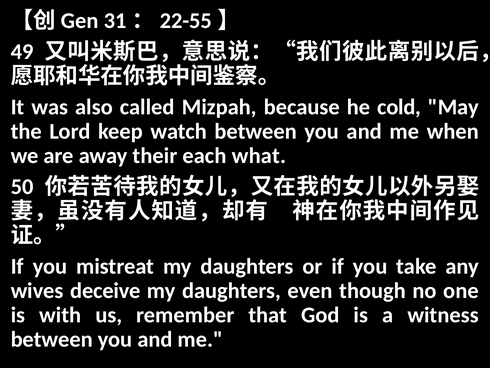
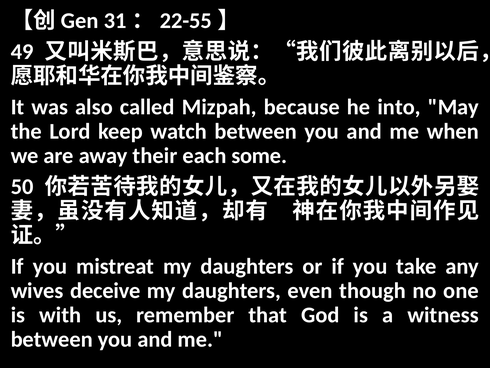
cold: cold -> into (399, 107)
what: what -> some (259, 156)
